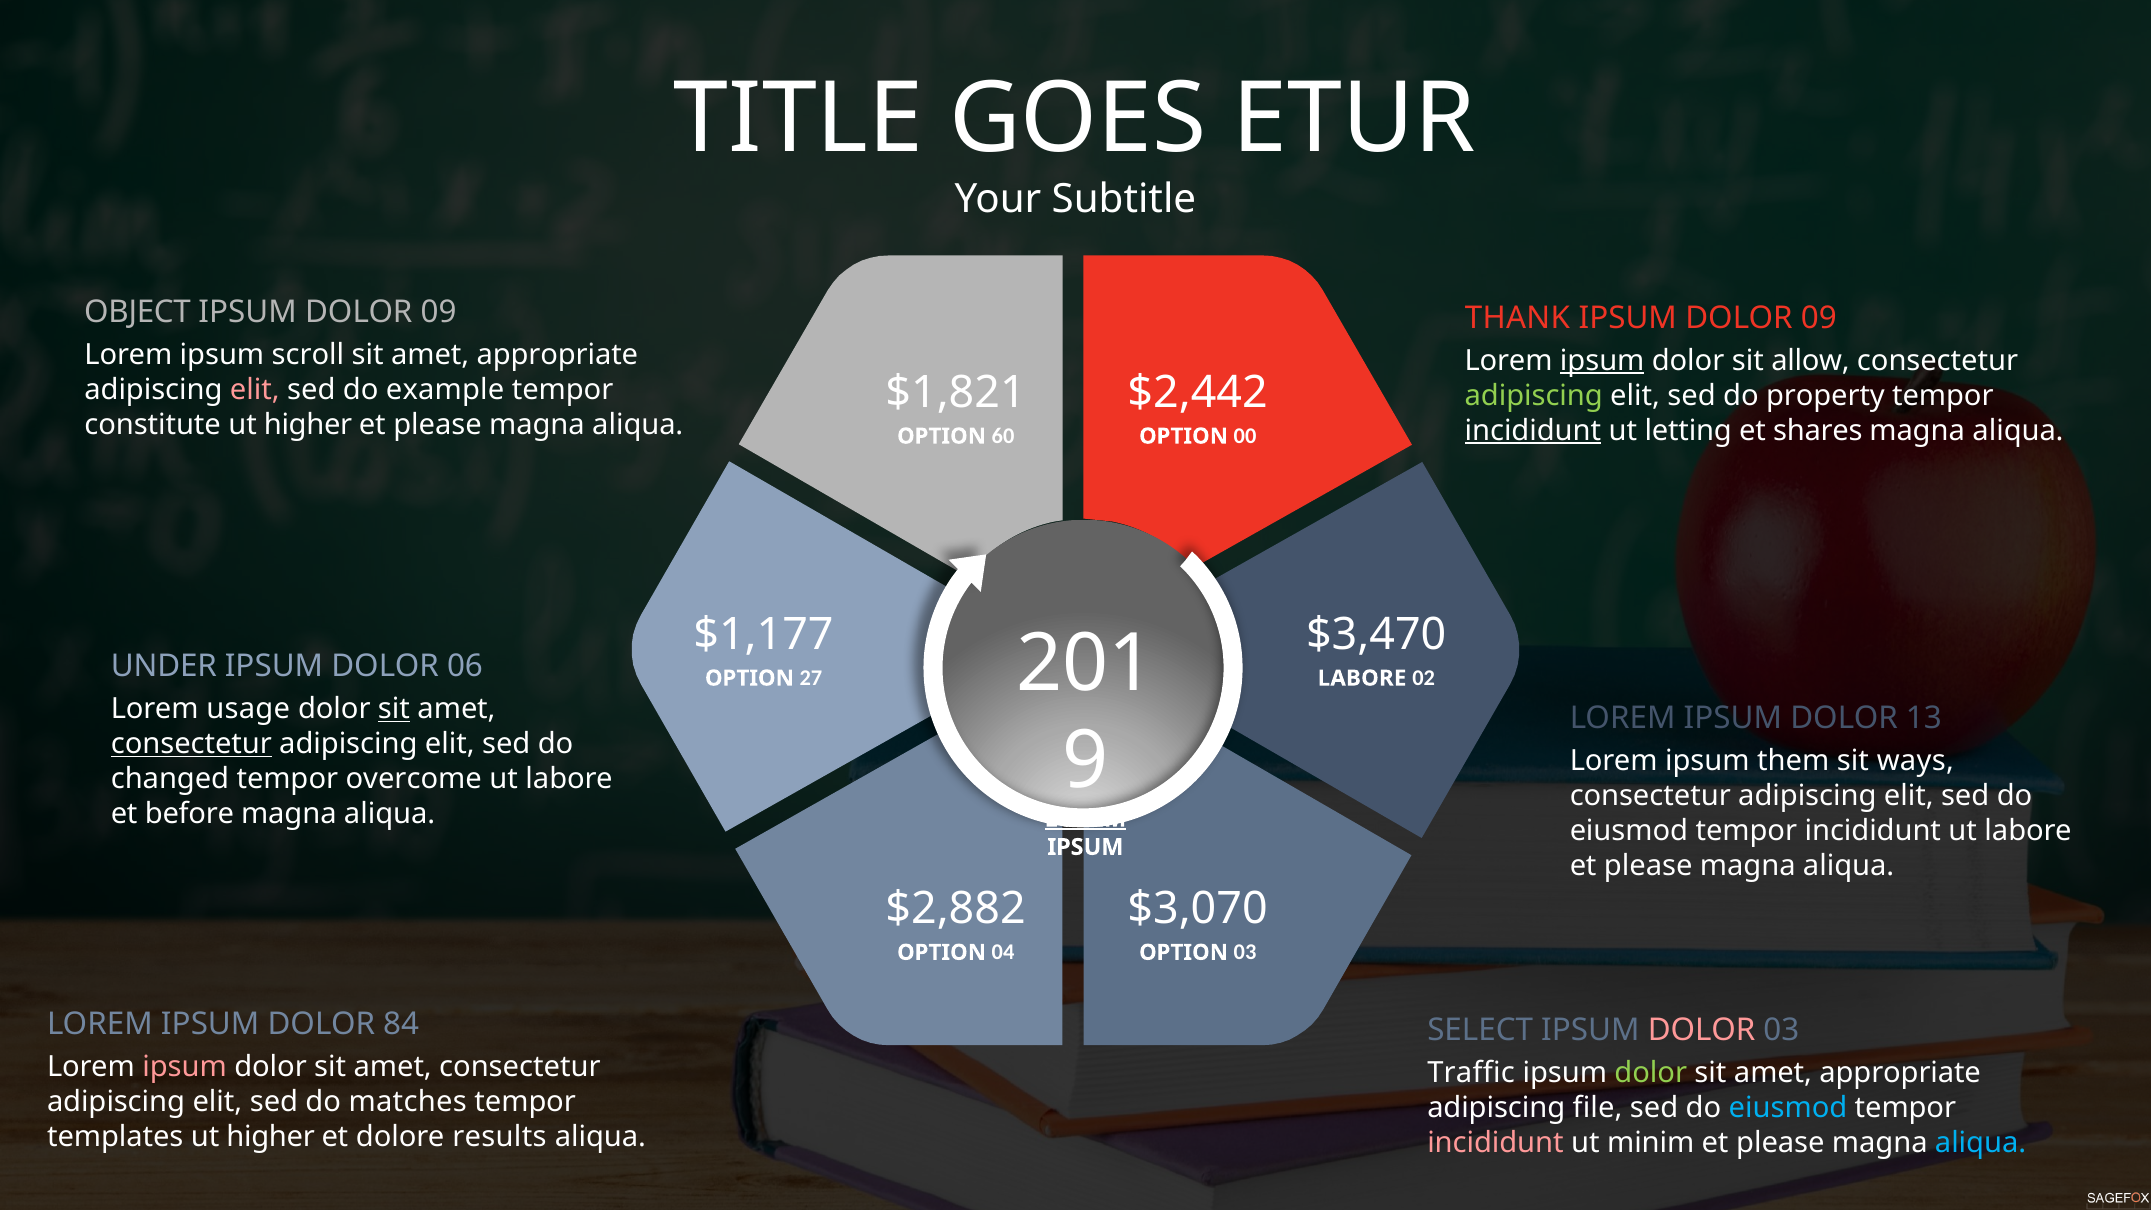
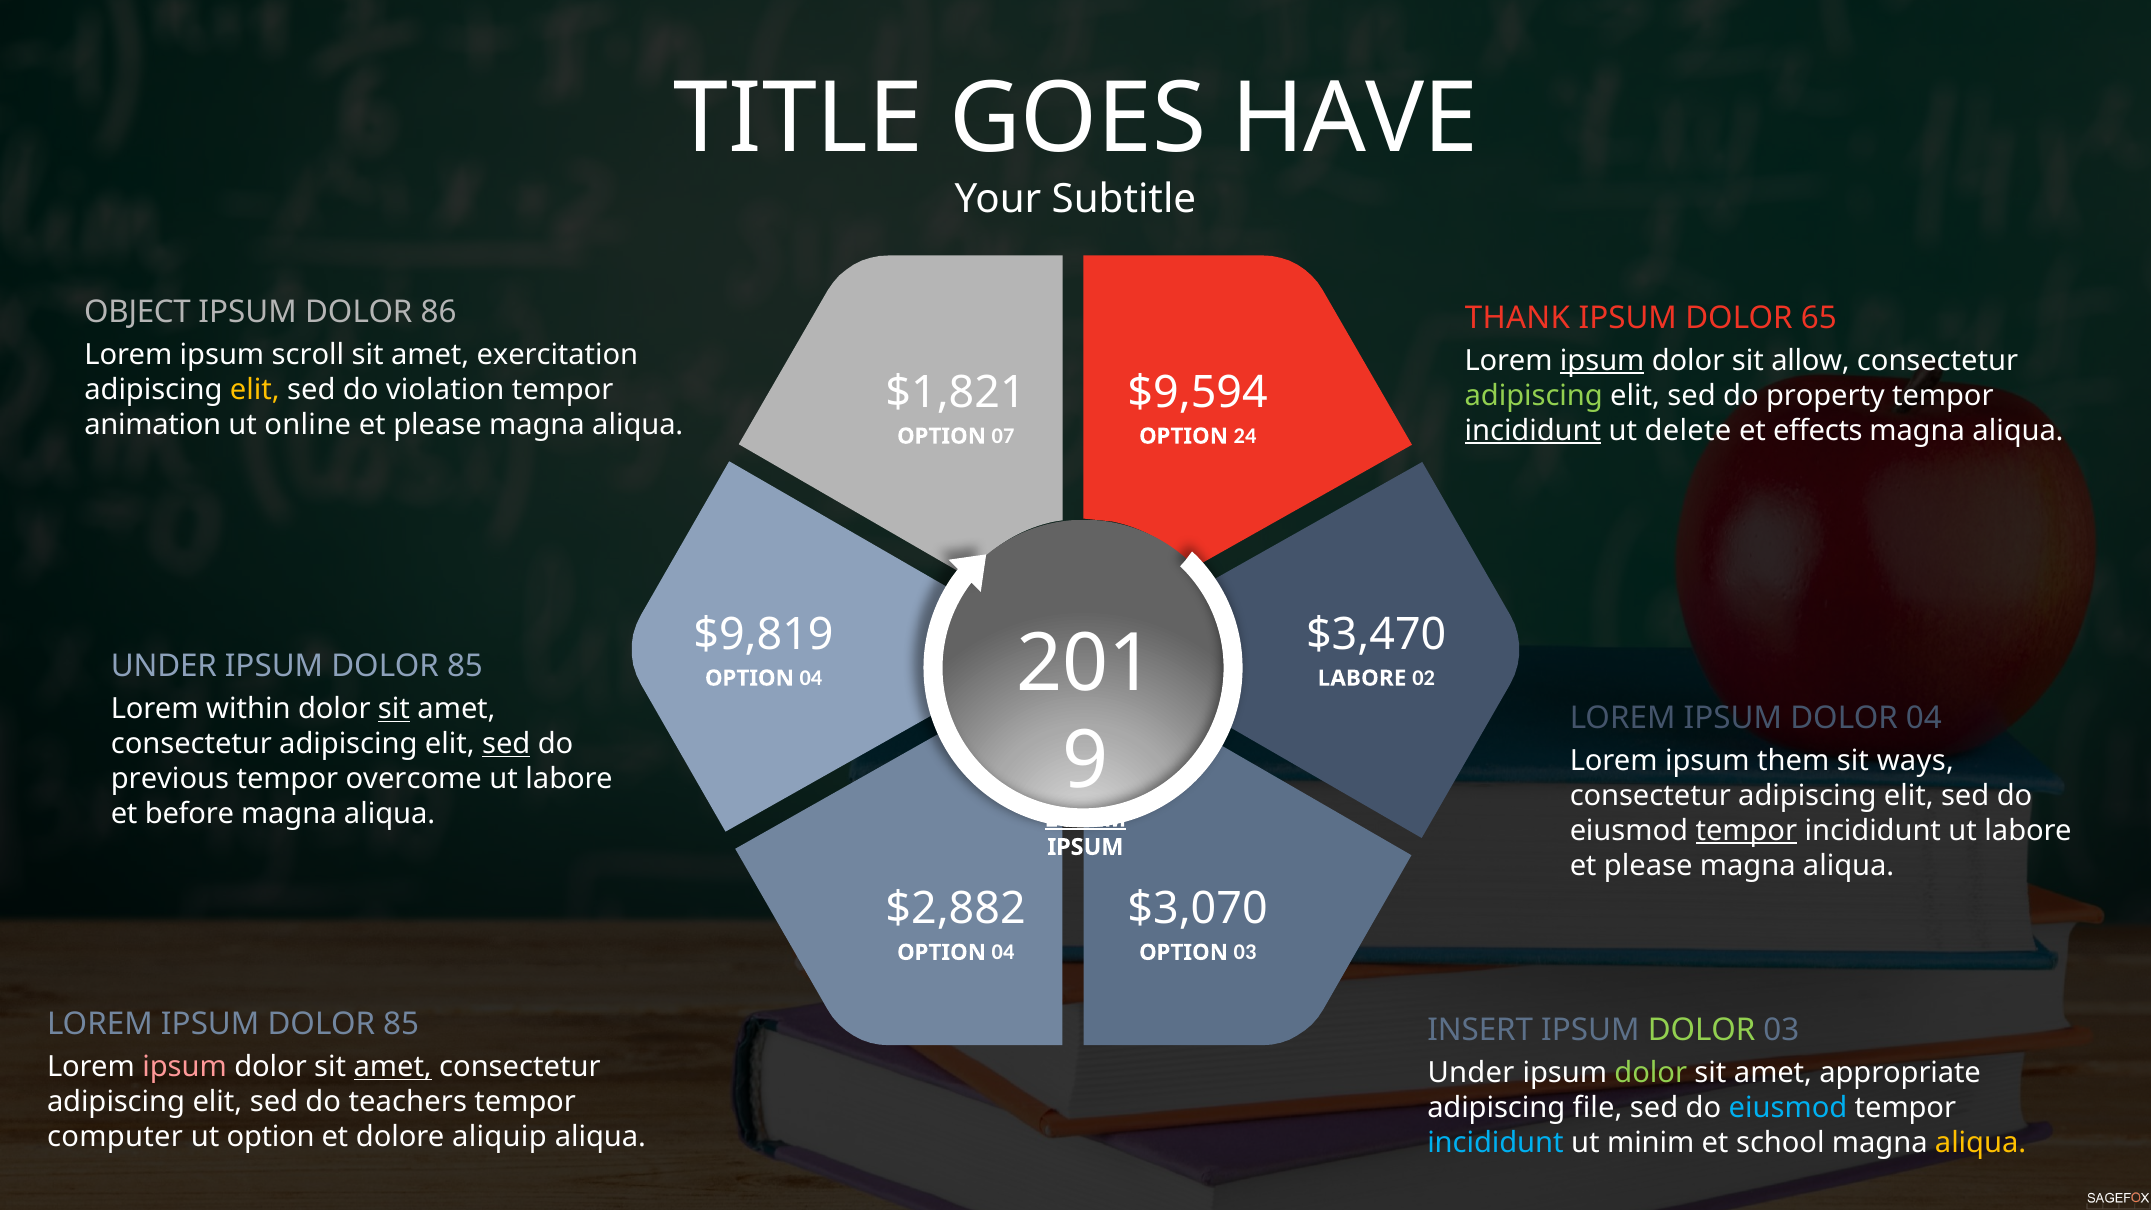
ETUR: ETUR -> HAVE (1355, 119)
09: 09 -> 86 (439, 312)
09: 09 -> 65 (1819, 318)
appropriate: appropriate -> exercitation (557, 355)
$2,442: $2,442 -> $9,594 (1198, 393)
elit colour: pink -> yellow (255, 390)
example: example -> violation (445, 390)
constitute: constitute -> animation (153, 425)
higher: higher -> online (308, 425)
letting: letting -> delete (1688, 431)
shares: shares -> effects (1818, 431)
60: 60 -> 07 (1003, 436)
00: 00 -> 24 (1245, 436)
$1,177: $1,177 -> $9,819 (763, 635)
06: 06 -> 85 (465, 667)
27: 27 -> 04 (811, 678)
usage: usage -> within (248, 709)
DOLOR 13: 13 -> 04 (1924, 718)
consectetur underline: present -> none (191, 744)
sed underline: none -> present (506, 744)
changed: changed -> previous (170, 779)
tempor underline: none -> present (1746, 831)
LOREM IPSUM DOLOR 84: 84 -> 85 (401, 1024)
SELECT: SELECT -> INSERT (1480, 1030)
DOLOR colour: pink -> light green (1702, 1030)
amet underline: none -> present (393, 1067)
Traffic: Traffic -> Under (1471, 1073)
matches: matches -> teachers (408, 1102)
templates: templates -> computer (115, 1137)
higher: higher -> option (271, 1137)
results: results -> aliquip (499, 1137)
incididunt colour: pink -> light blue (1495, 1143)
please: please -> school (1780, 1143)
aliqua colour: light blue -> yellow (1981, 1143)
